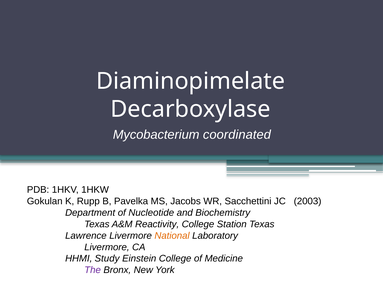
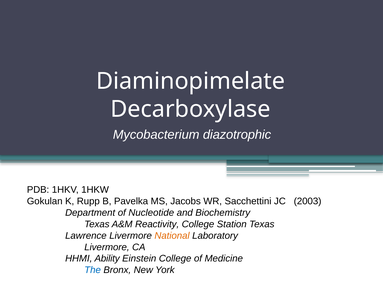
coordinated: coordinated -> diazotrophic (237, 135)
Study: Study -> Ability (107, 259)
The colour: purple -> blue (93, 270)
